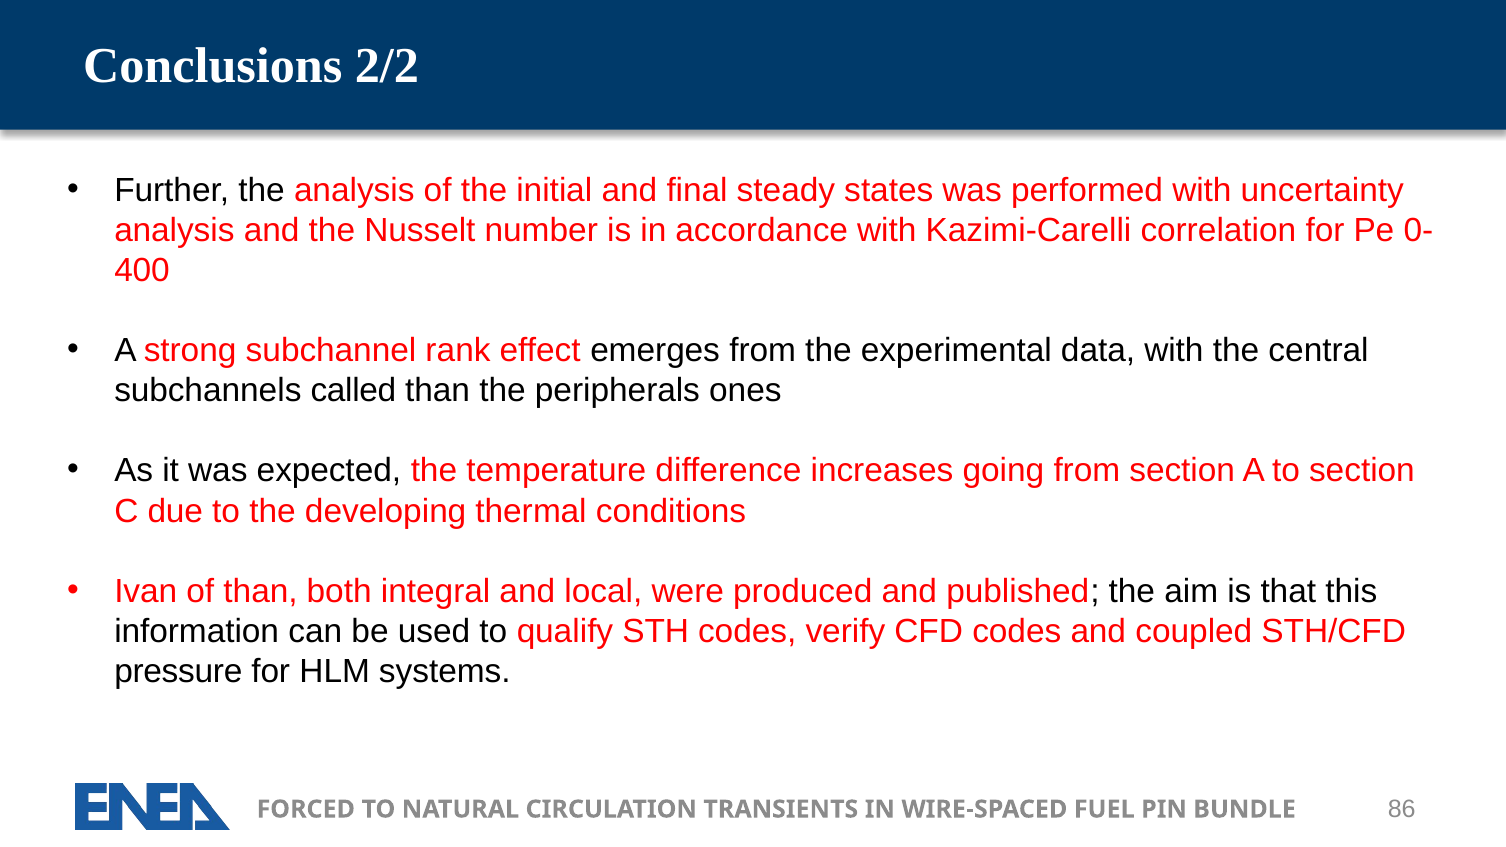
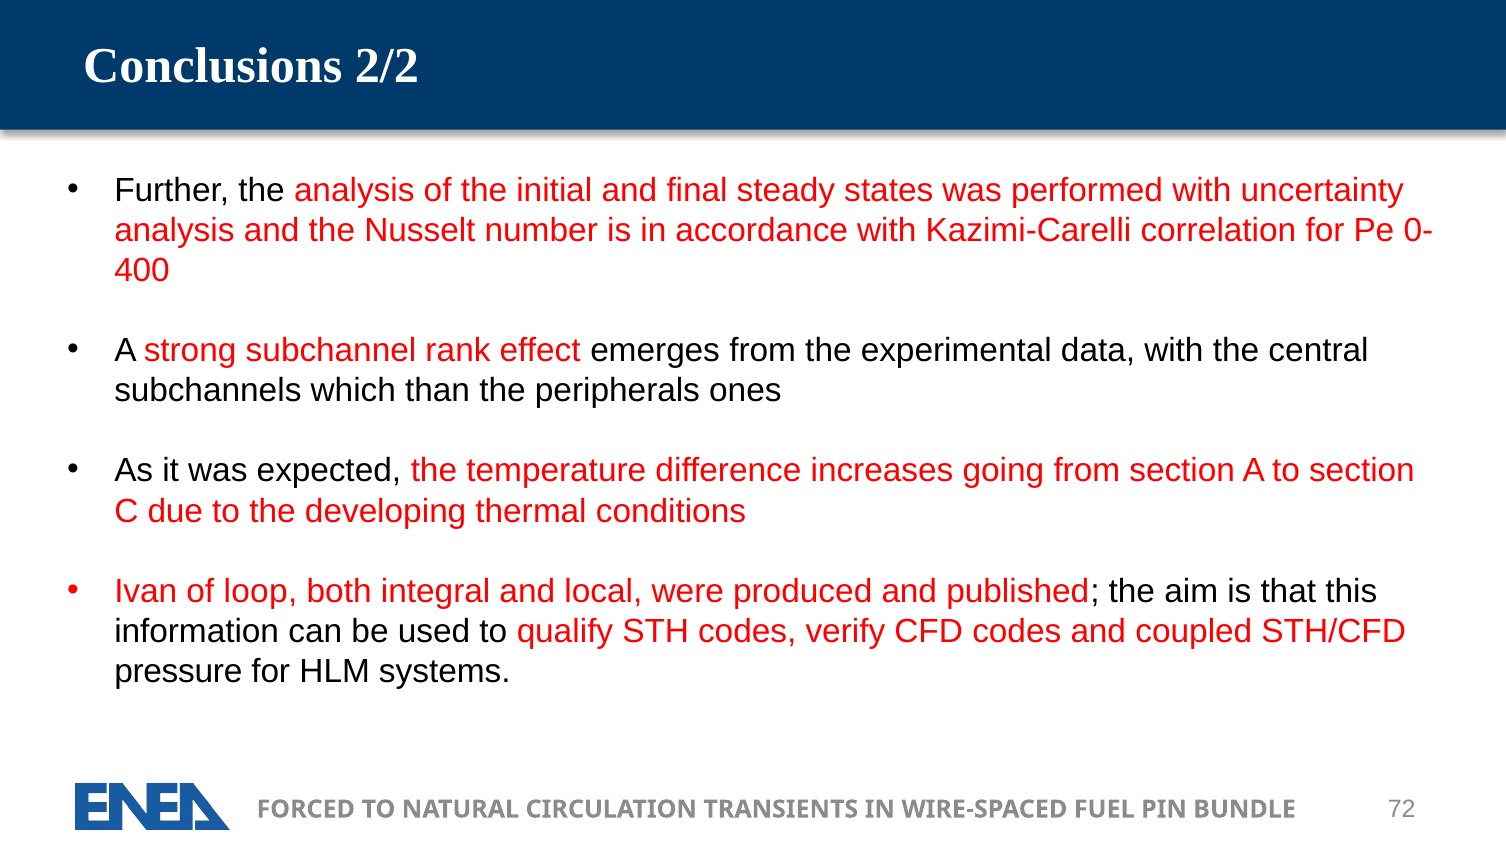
called: called -> which (353, 391)
of than: than -> loop (260, 591)
86: 86 -> 72 (1402, 809)
